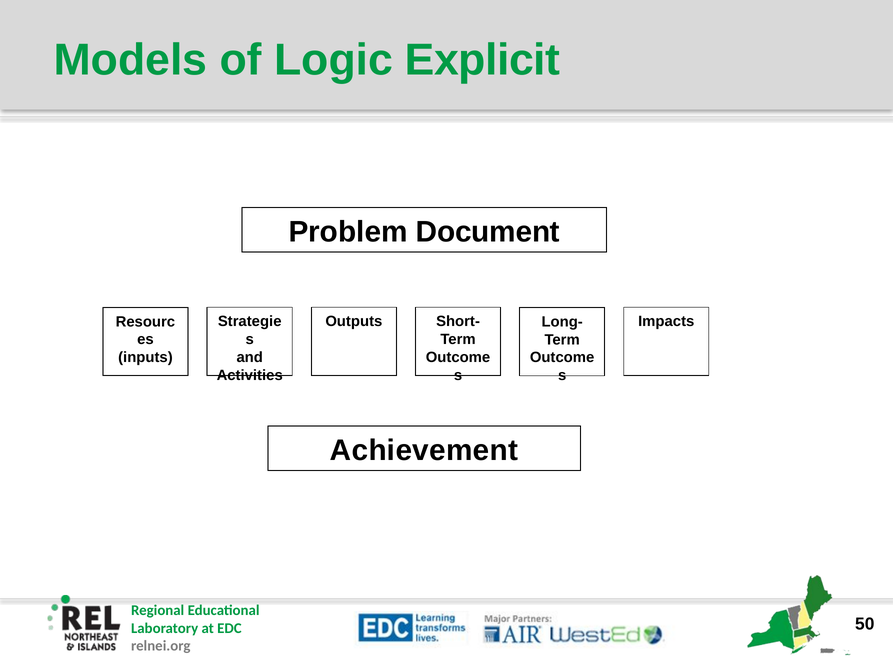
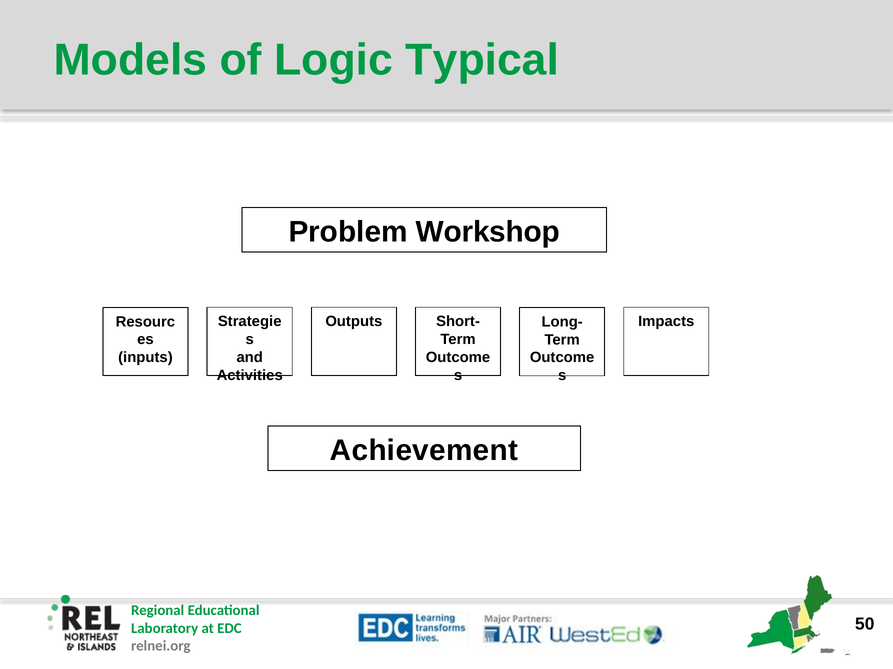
Explicit: Explicit -> Typical (482, 60)
Document: Document -> Workshop (488, 232)
